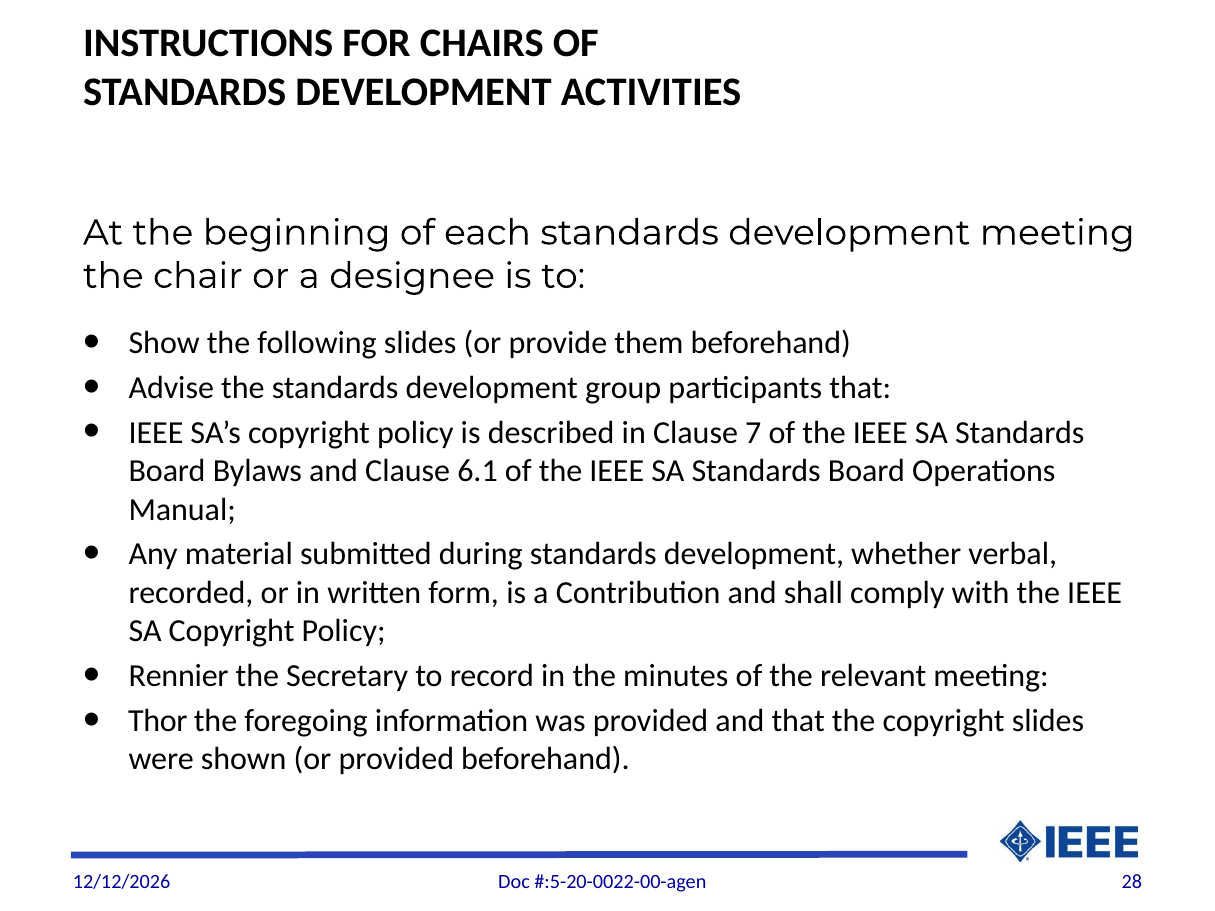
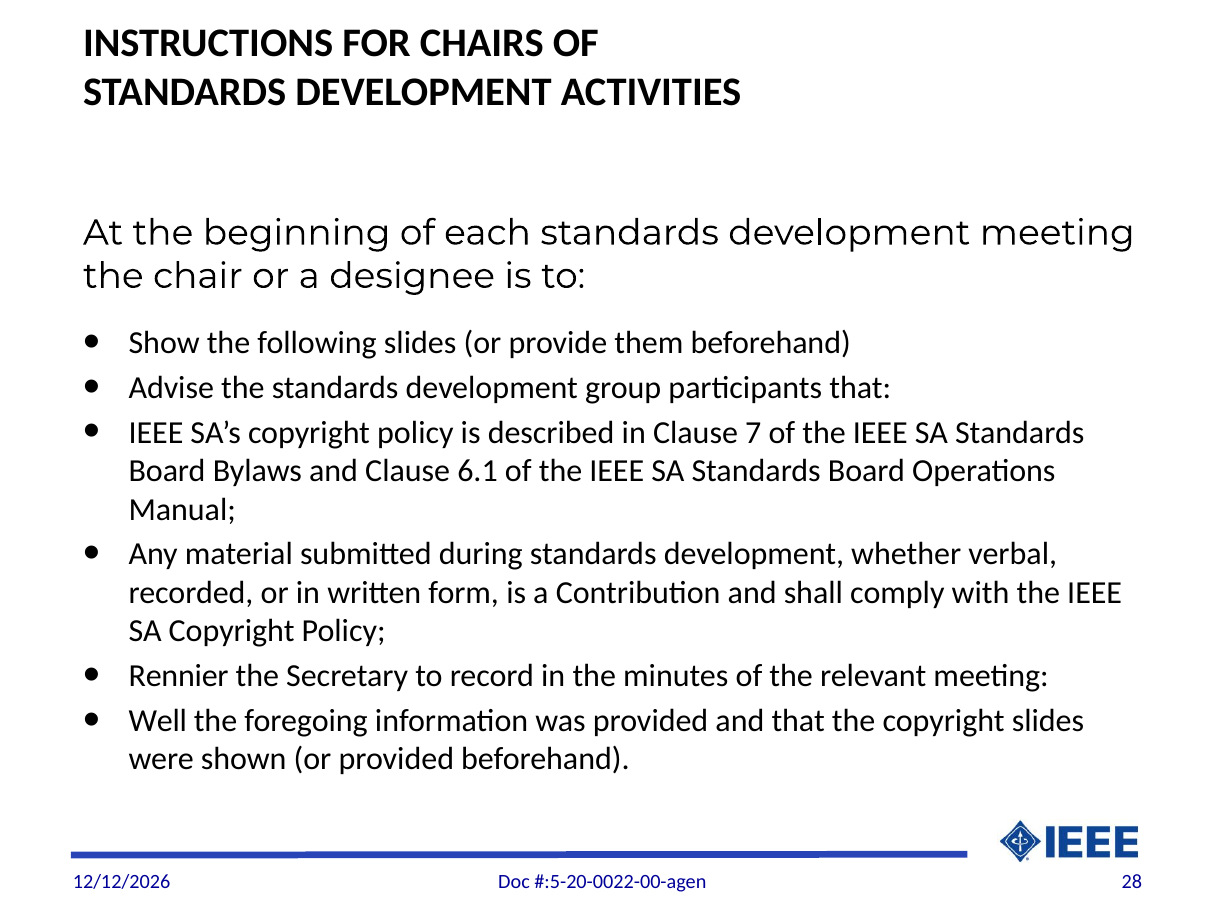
Thor: Thor -> Well (158, 721)
